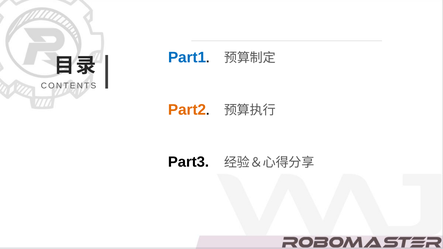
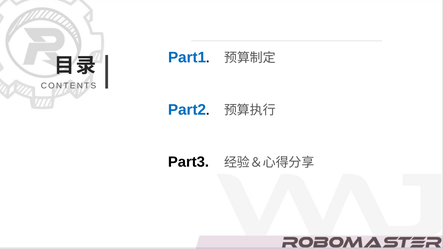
Part2 colour: orange -> blue (187, 110)
